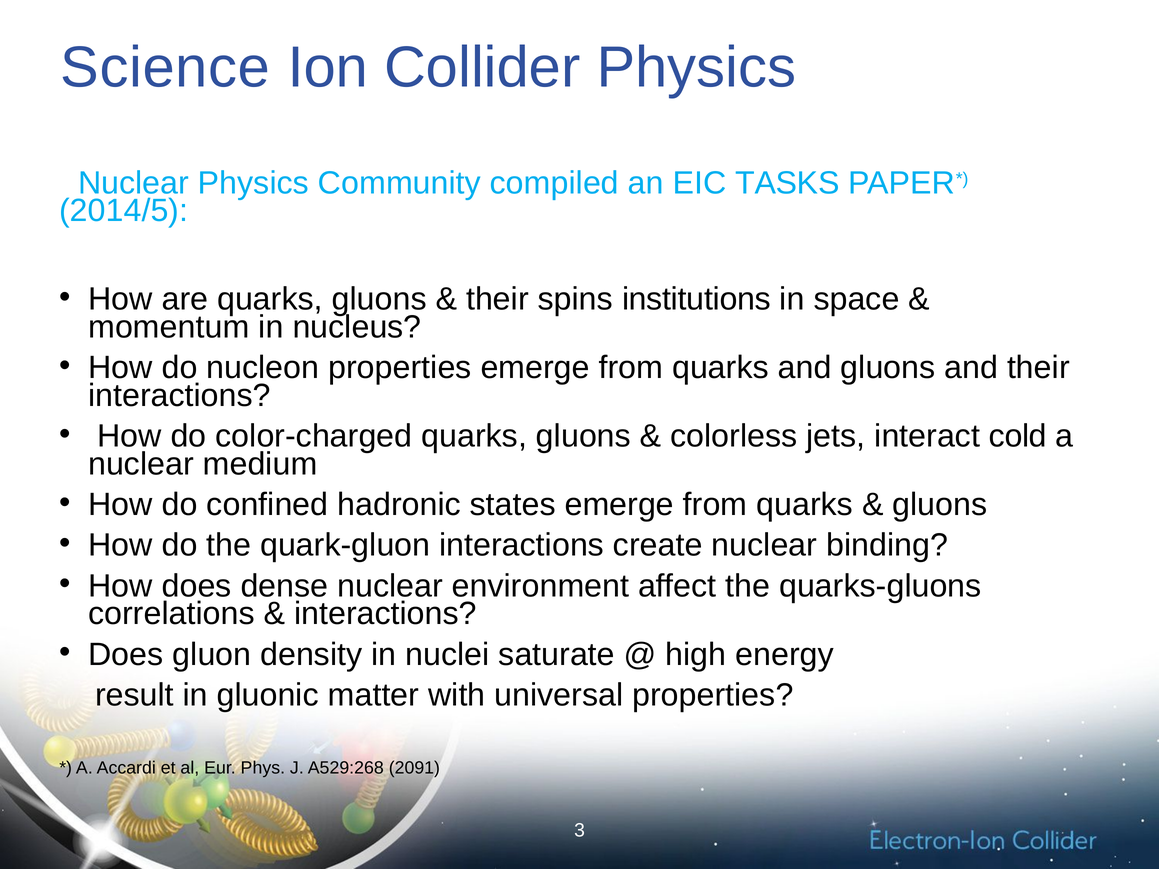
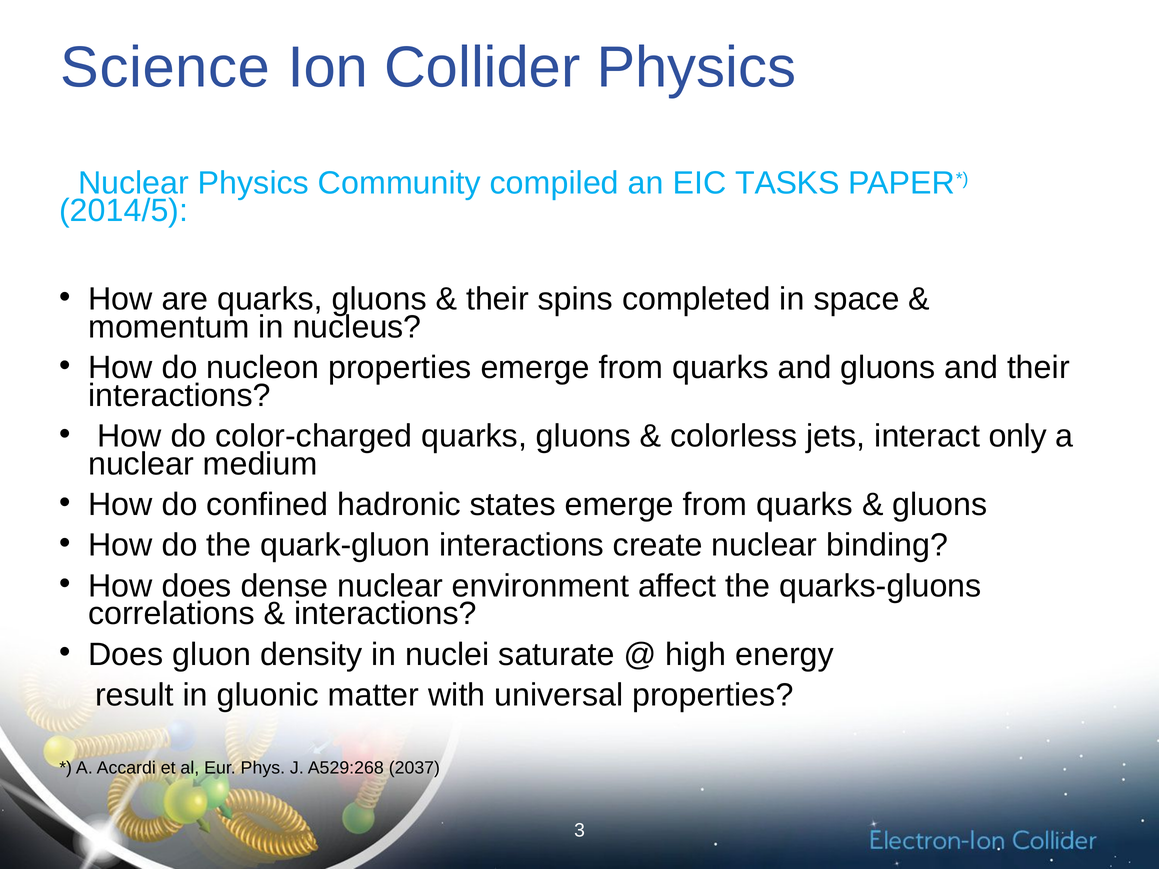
institutions: institutions -> completed (696, 299)
cold: cold -> only (1018, 436)
2091: 2091 -> 2037 (414, 768)
